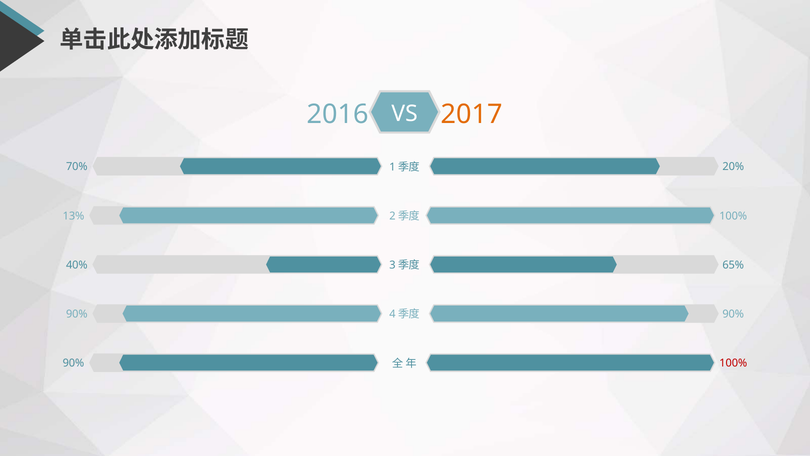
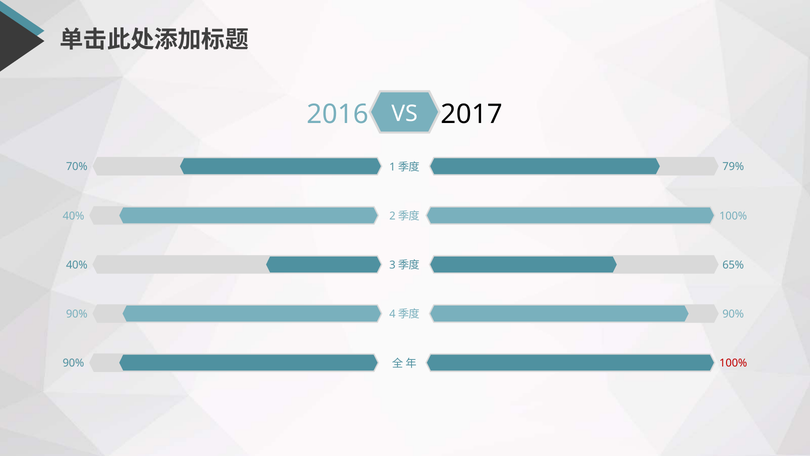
2017 colour: orange -> black (472, 114)
20%: 20% -> 79% (733, 167)
13%: 13% -> 40% (73, 216)
